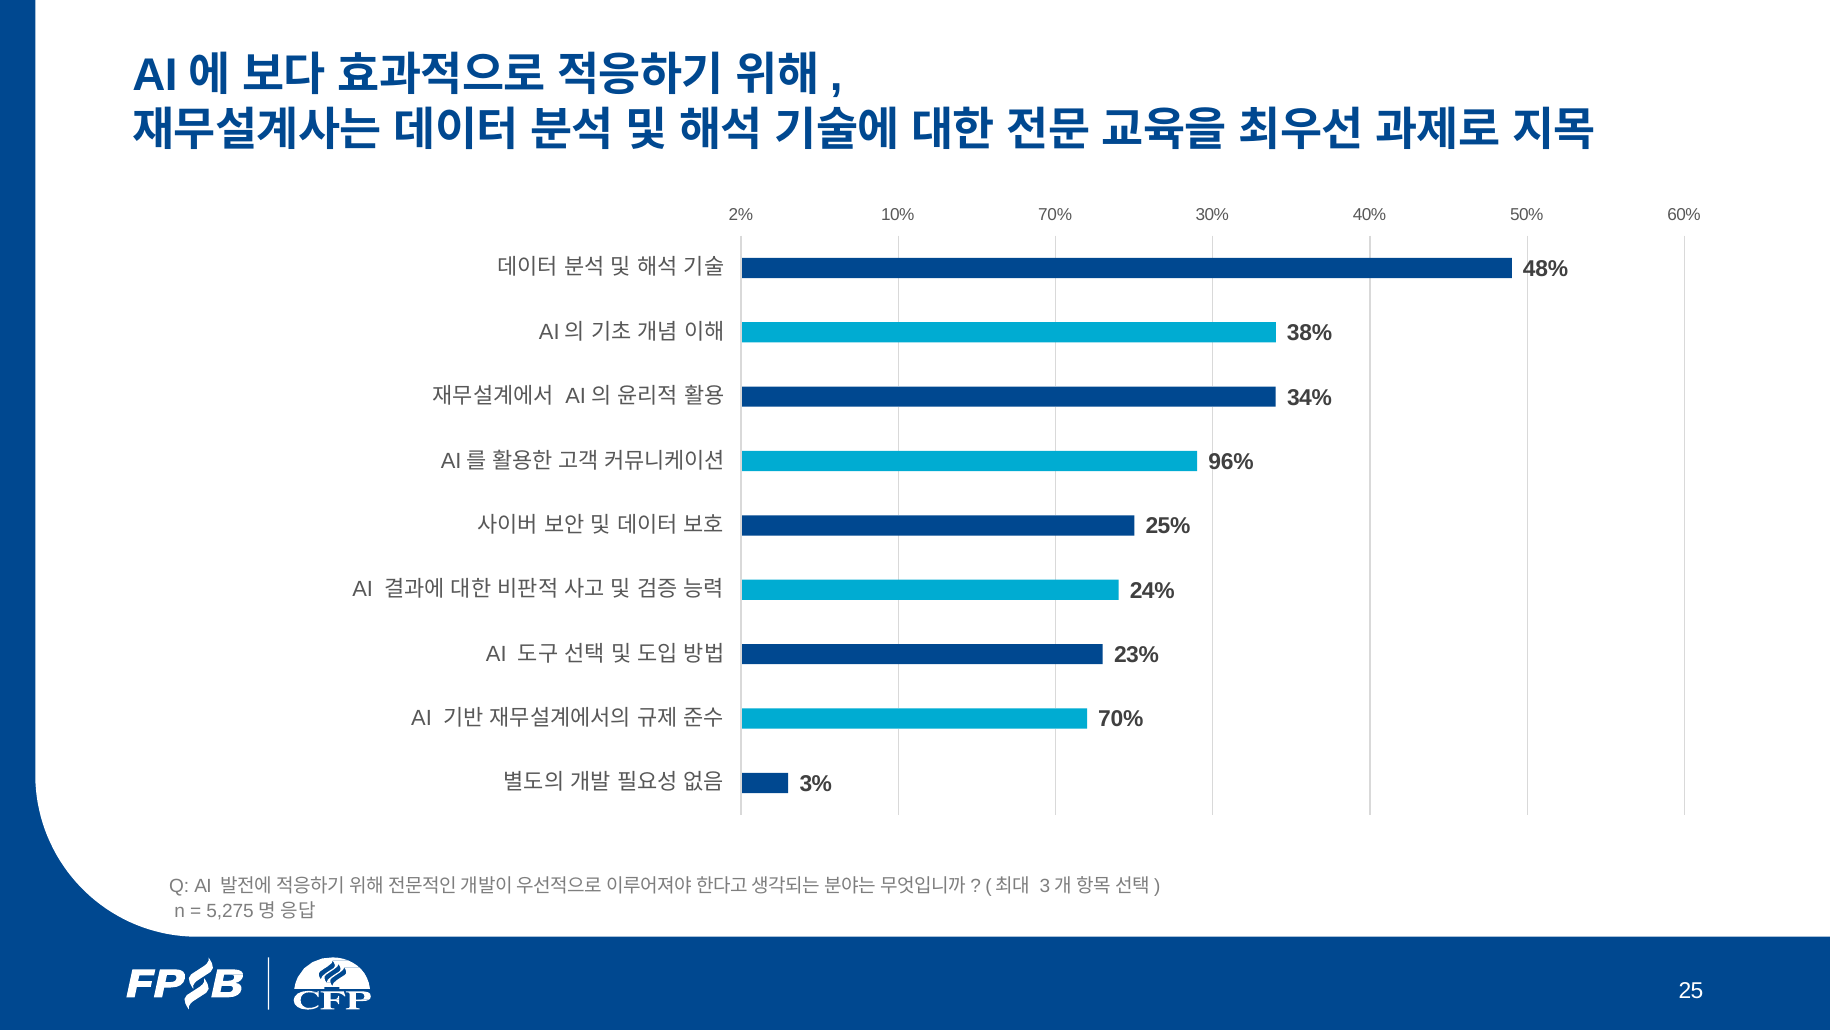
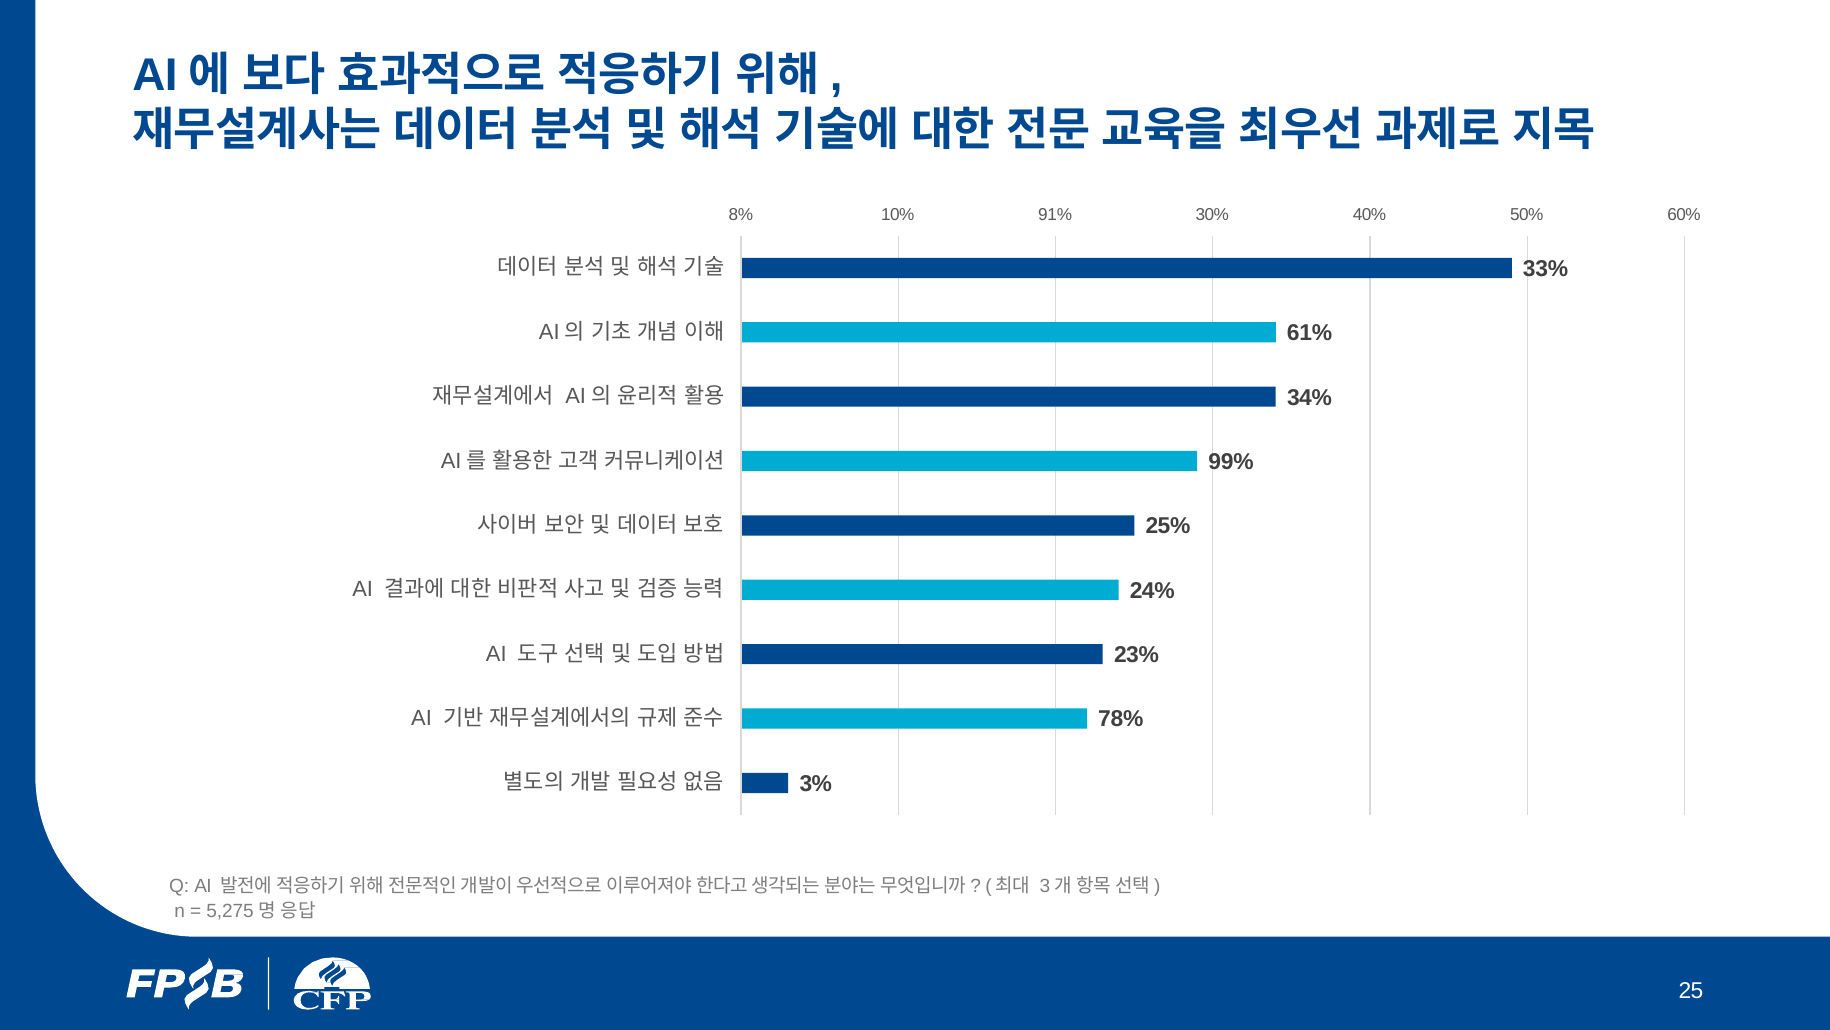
2%: 2% -> 8% (741, 215)
10% 70%: 70% -> 91% (1055, 215)
48%: 48% -> 33% (1546, 269)
38%: 38% -> 61% (1310, 333)
96%: 96% -> 99% (1231, 462)
70%: 70% -> 78% (1121, 719)
